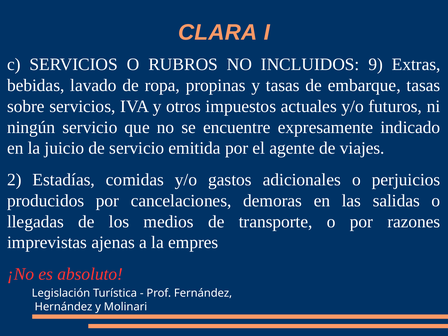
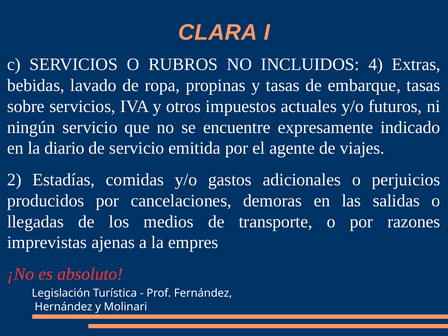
9: 9 -> 4 (376, 65)
juicio: juicio -> diario (65, 148)
